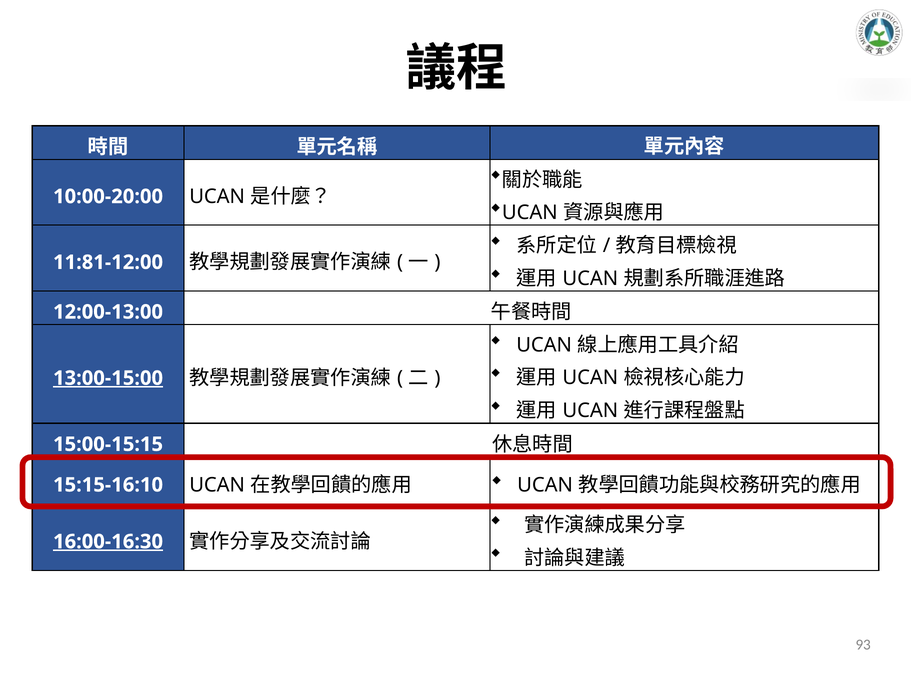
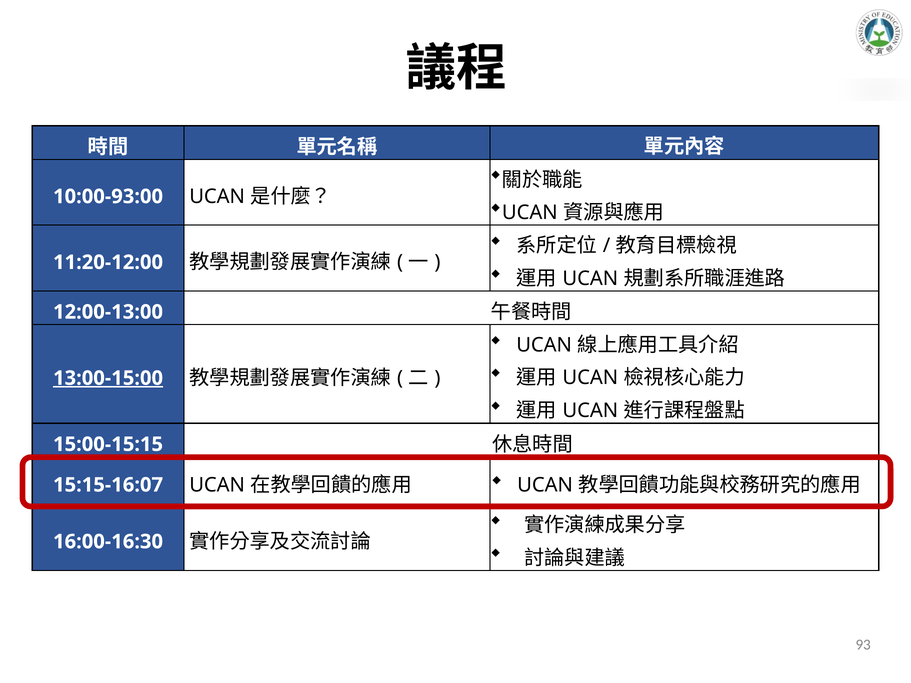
10:00-20:00: 10:00-20:00 -> 10:00-93:00 (108, 197)
11:81-12:00: 11:81-12:00 -> 11:20-12:00 (108, 262)
15:15-16:10: 15:15-16:10 -> 15:15-16:07 (108, 485)
16:00-16:30 underline: present -> none (108, 542)
